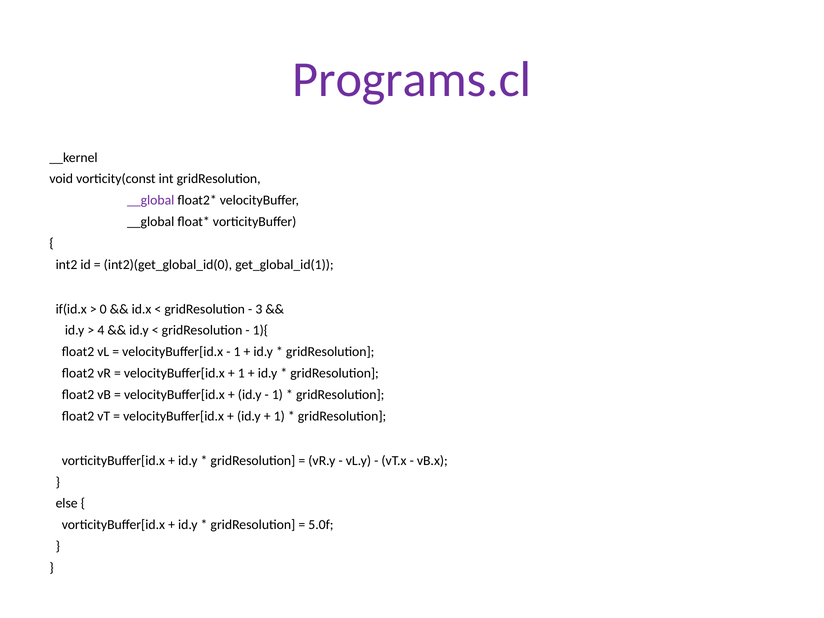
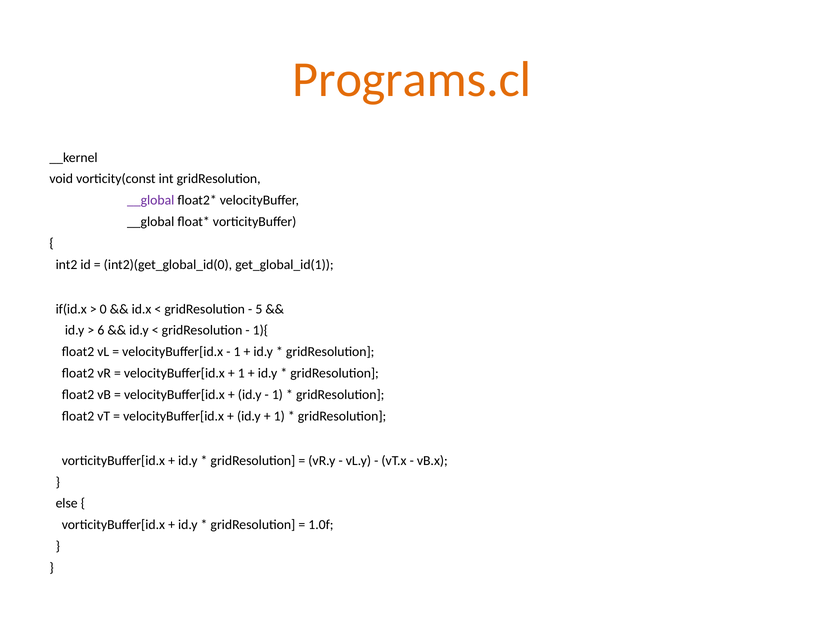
Programs.cl colour: purple -> orange (412, 80)
3: 3 -> 5 (259, 309)
4: 4 -> 6 (101, 330)
5.0f: 5.0f -> 1.0f (321, 525)
